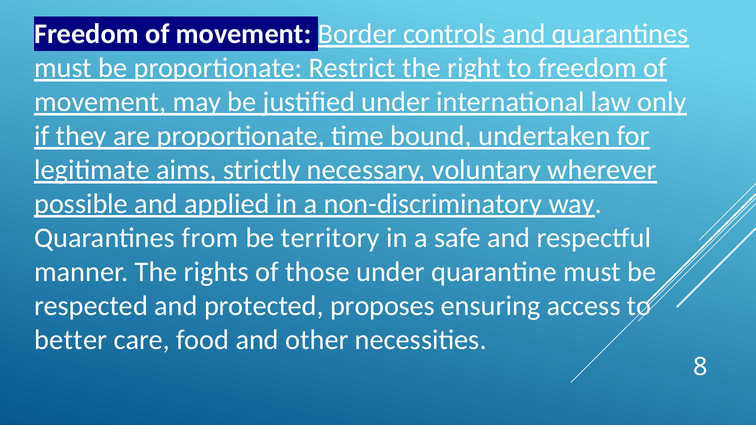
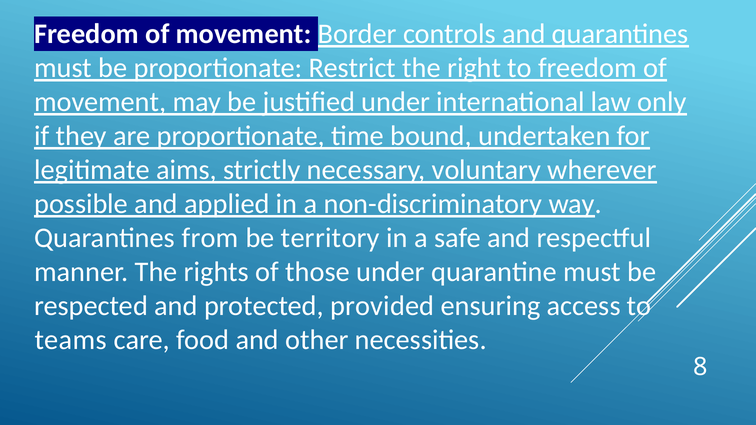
proposes: proposes -> provided (382, 306)
better: better -> teams (71, 340)
